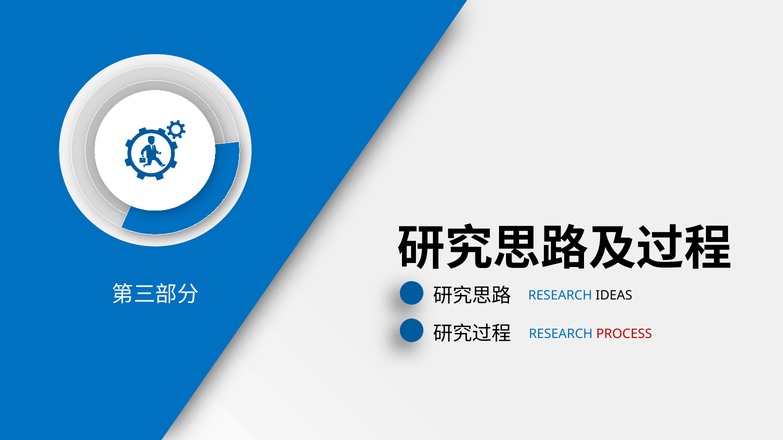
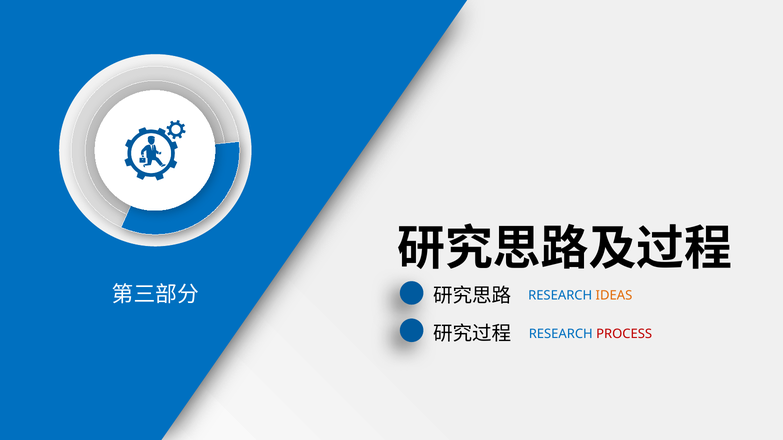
IDEAS colour: black -> orange (614, 296)
